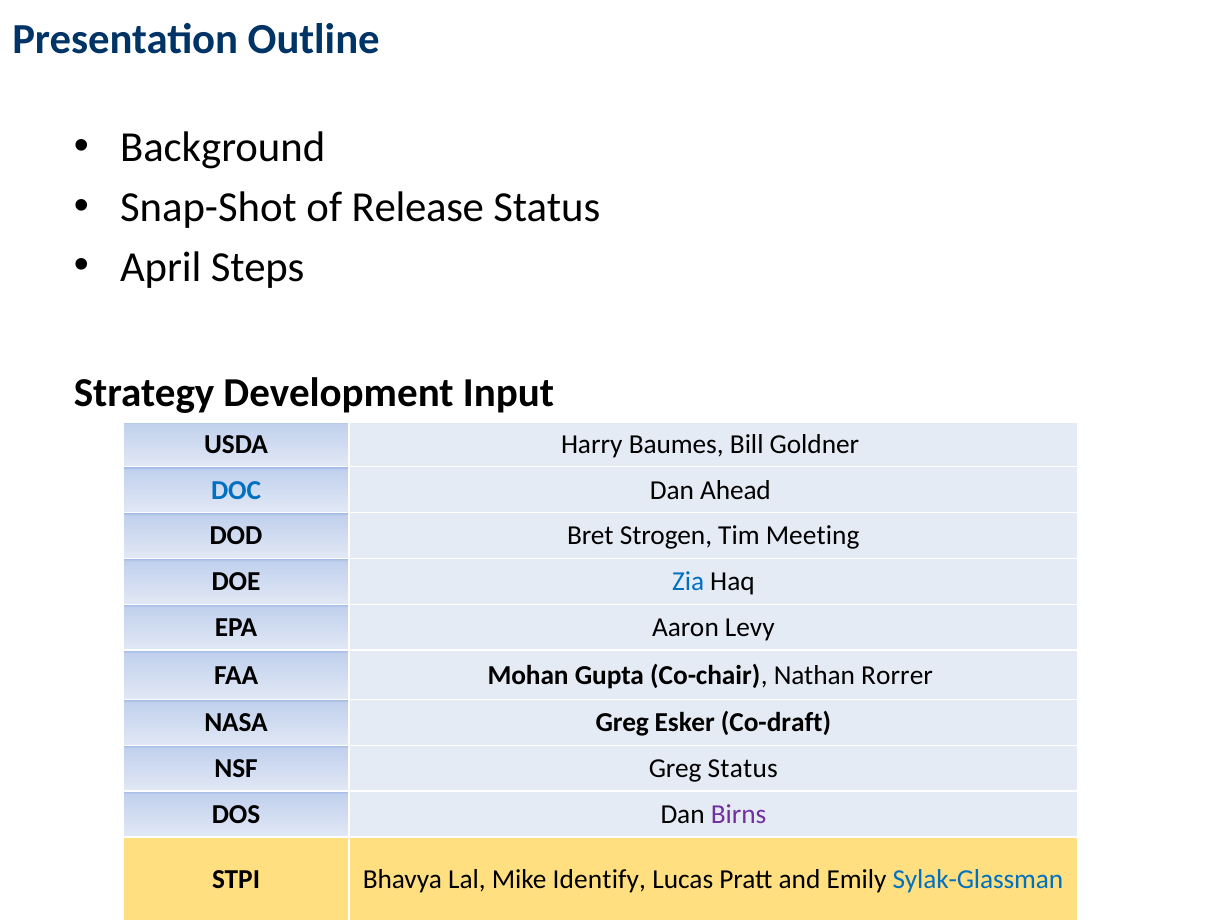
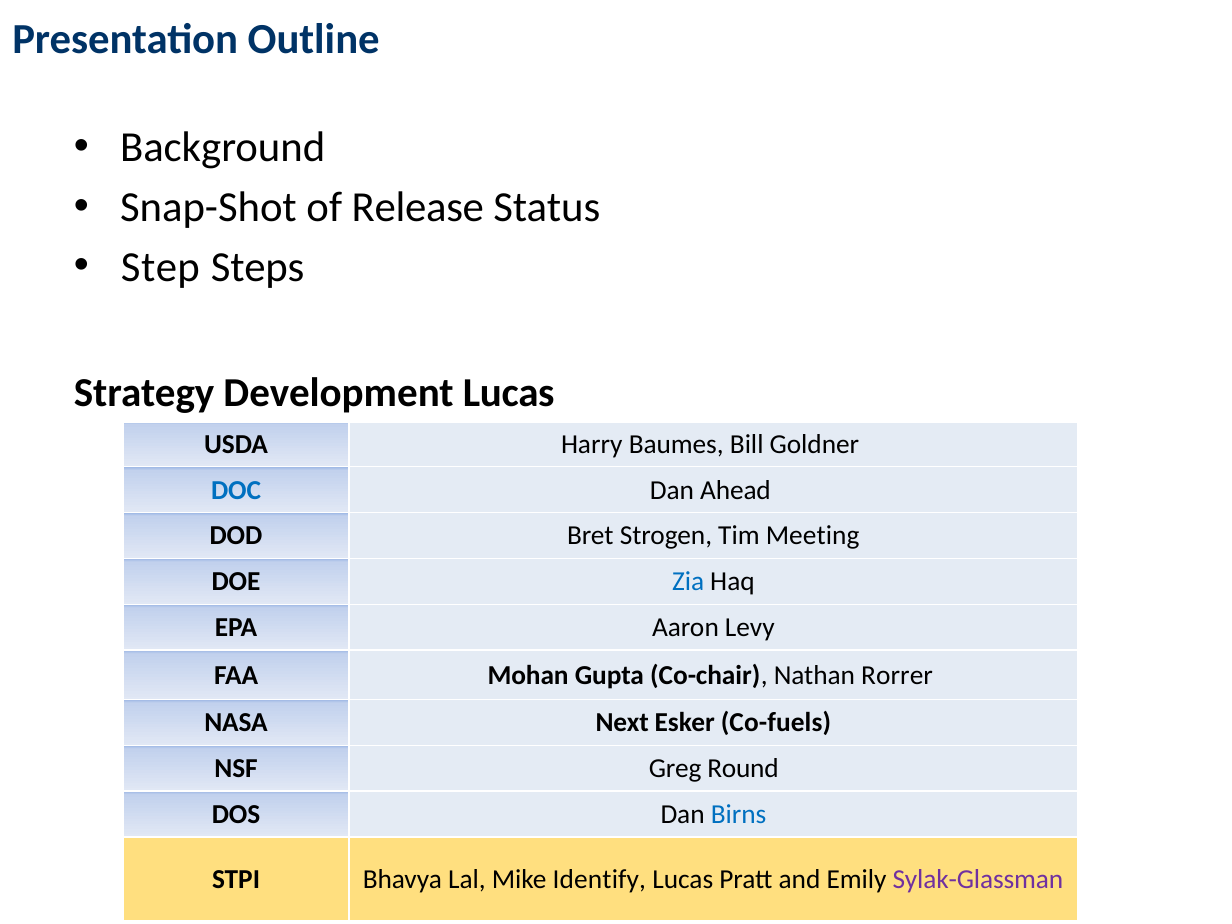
April: April -> Step (160, 267)
Development Input: Input -> Lucas (509, 393)
NASA Greg: Greg -> Next (622, 723)
Co-draft: Co-draft -> Co-fuels (776, 723)
Greg Status: Status -> Round (743, 768)
Birns colour: purple -> blue (739, 814)
Sylak-Glassman colour: blue -> purple (978, 879)
